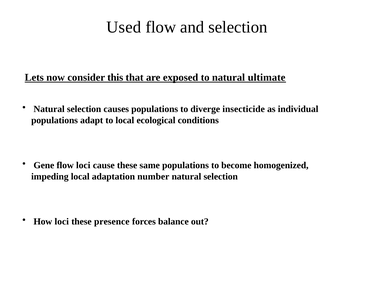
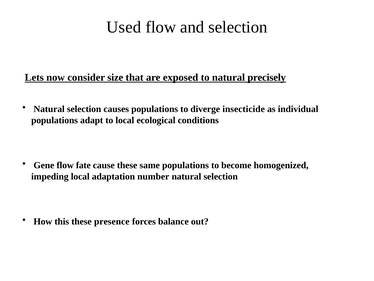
this: this -> size (115, 77)
ultimate: ultimate -> precisely (267, 77)
flow loci: loci -> fate (83, 165)
How loci: loci -> this (62, 221)
